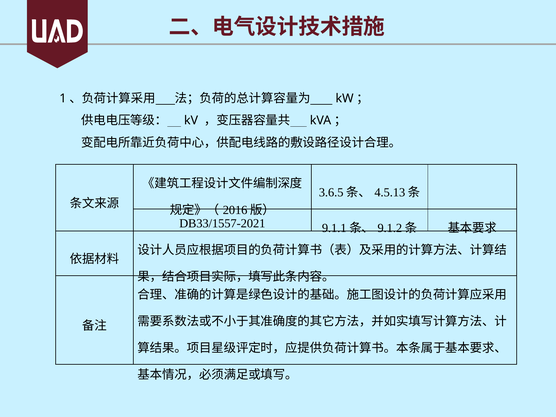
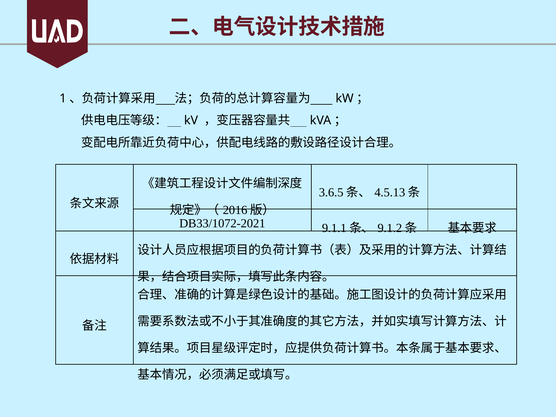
DB33/1557-2021: DB33/1557-2021 -> DB33/1072-2021 (222, 224)
